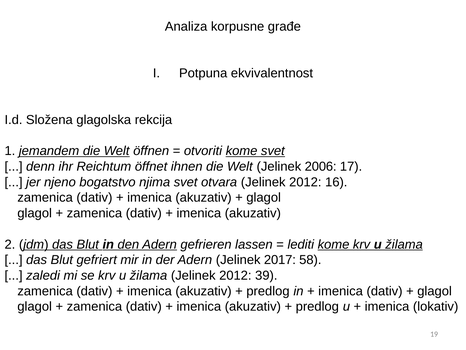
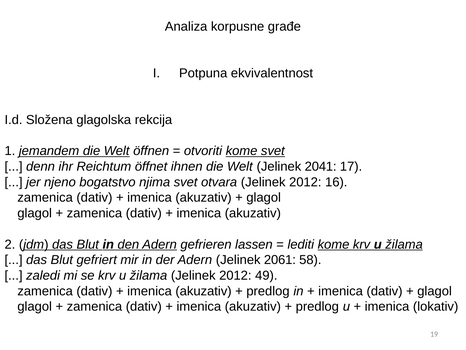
2006: 2006 -> 2041 (321, 166)
2017: 2017 -> 2061 (280, 260)
39: 39 -> 49 (266, 275)
